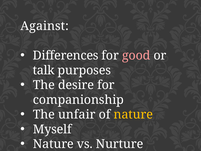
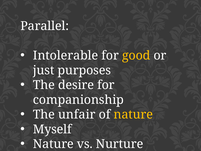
Against: Against -> Parallel (45, 26)
Differences: Differences -> Intolerable (66, 55)
good colour: pink -> yellow (136, 55)
talk: talk -> just (44, 70)
